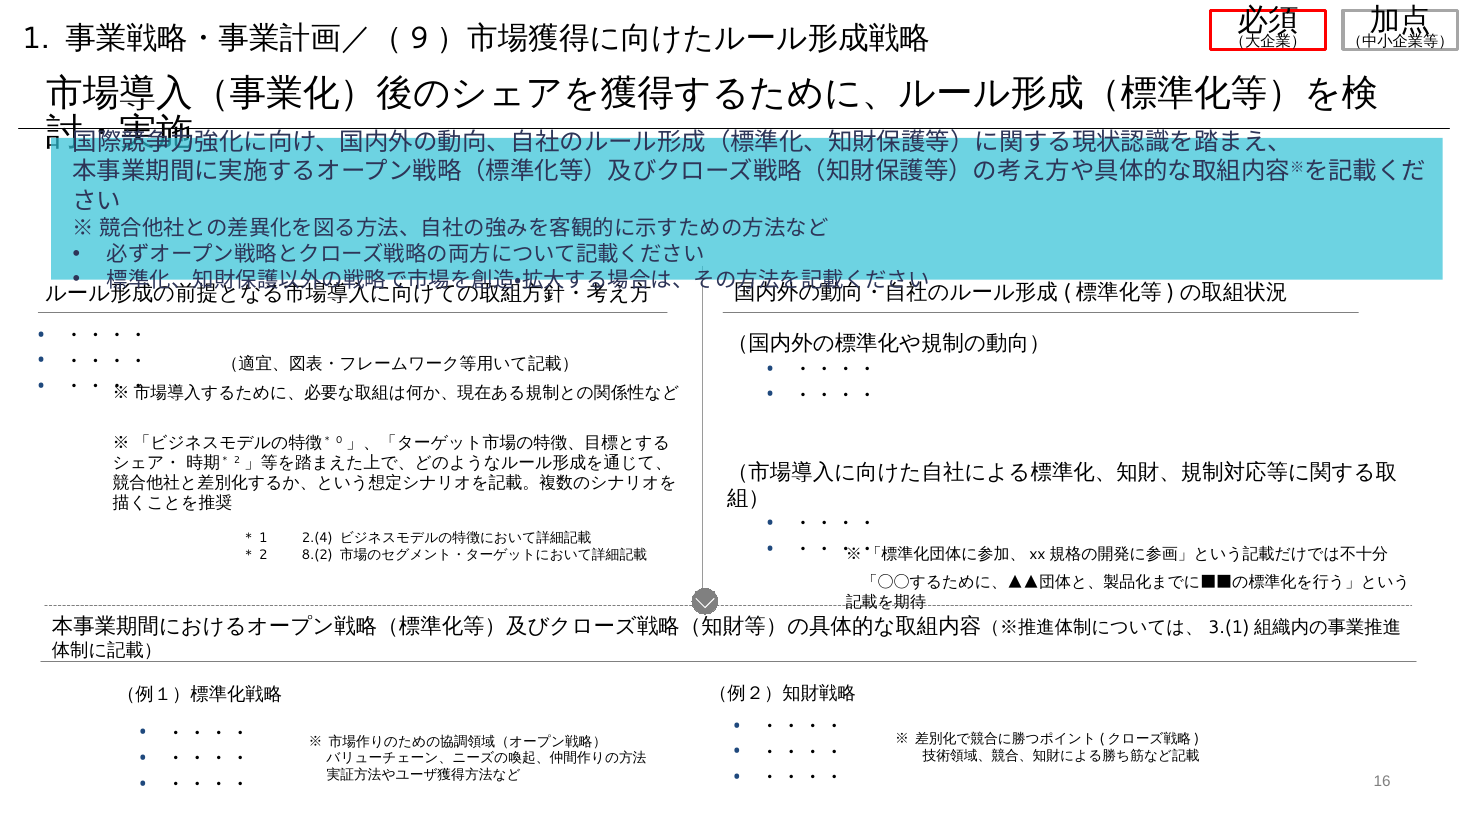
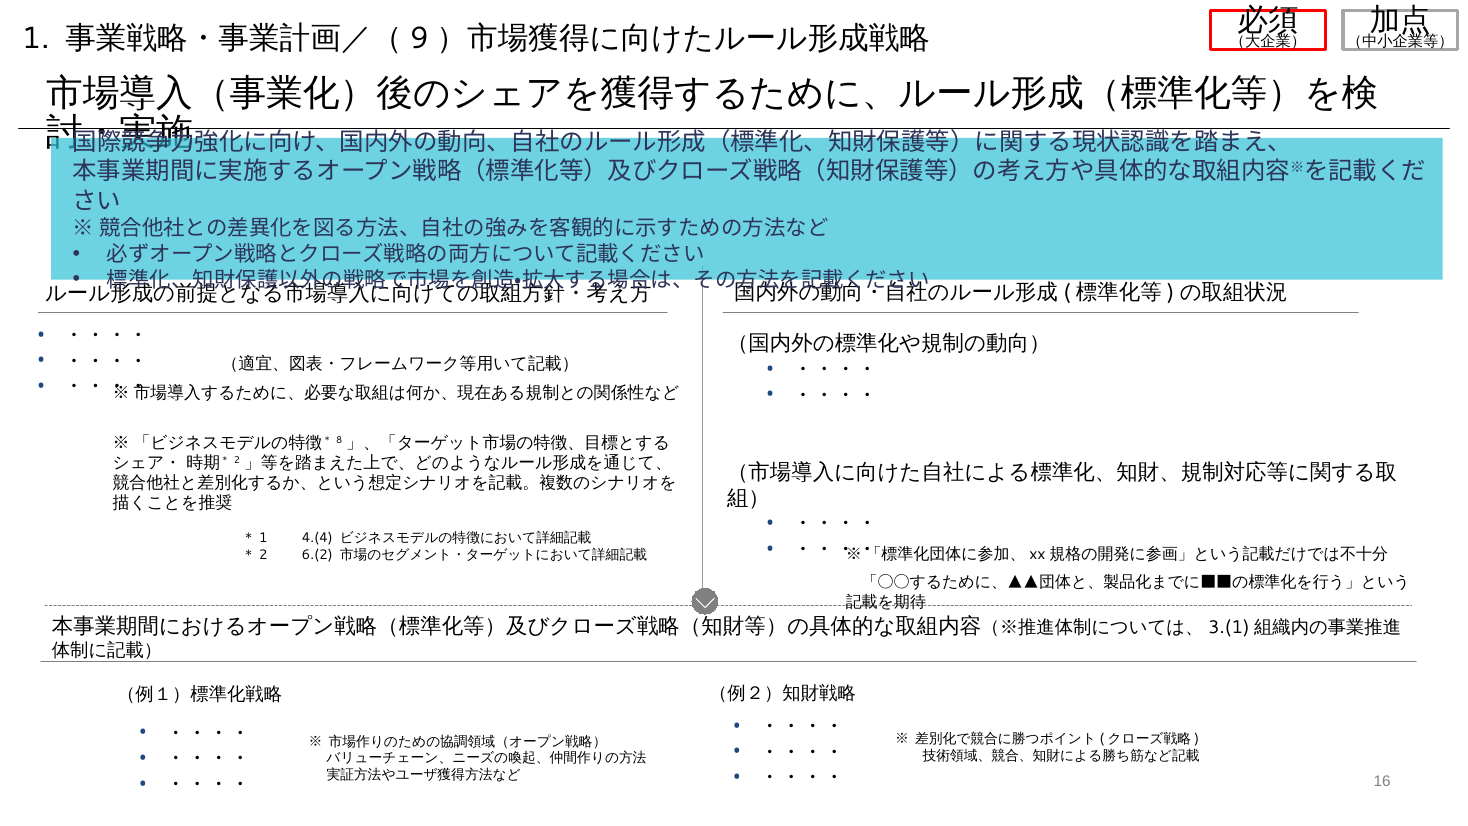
0: 0 -> 8 (339, 440)
2.(4: 2.(4 -> 4.(4 (317, 538)
8.(2: 8.(2 -> 6.(2 (317, 554)
